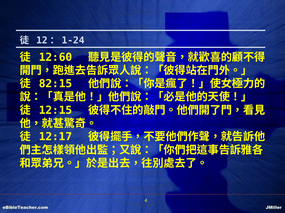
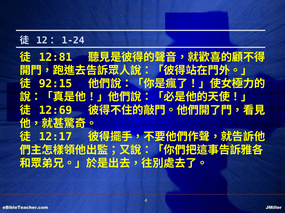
12:60: 12:60 -> 12:81 (56, 57)
82:15: 82:15 -> 92:15 (56, 84)
12:15: 12:15 -> 12:69 (56, 111)
